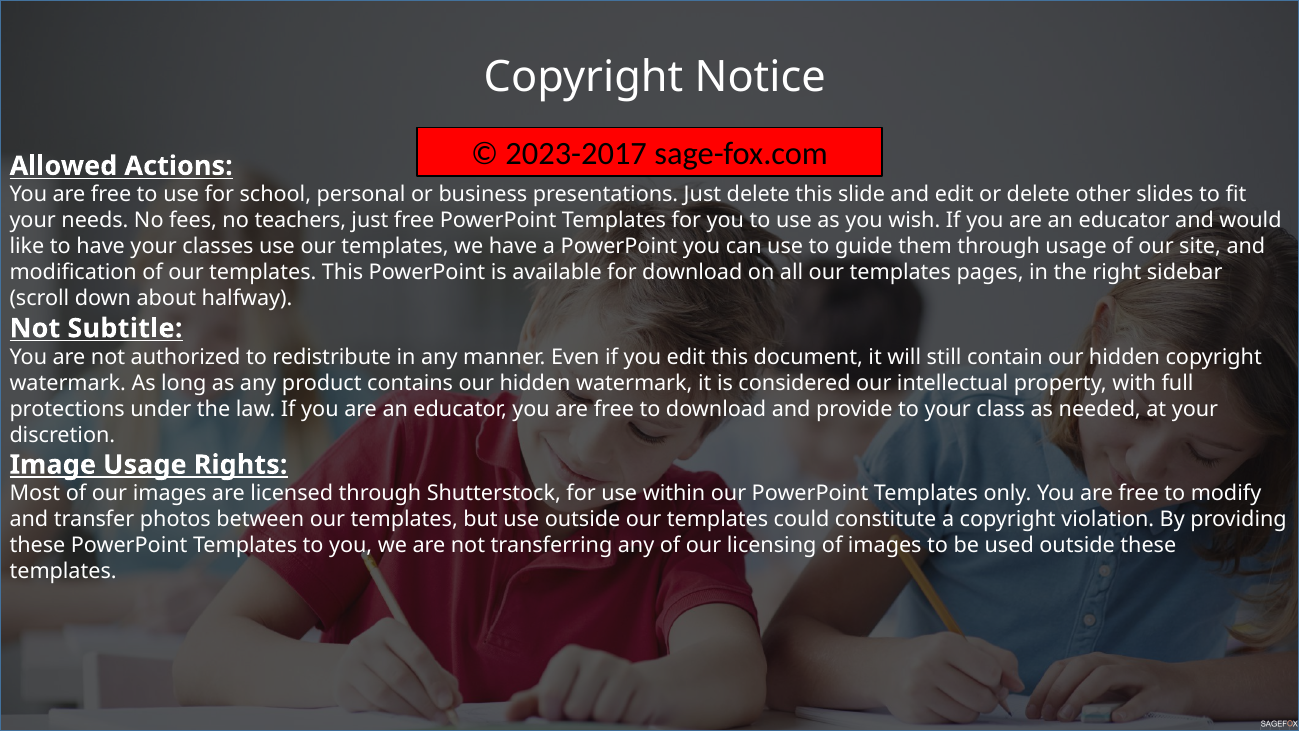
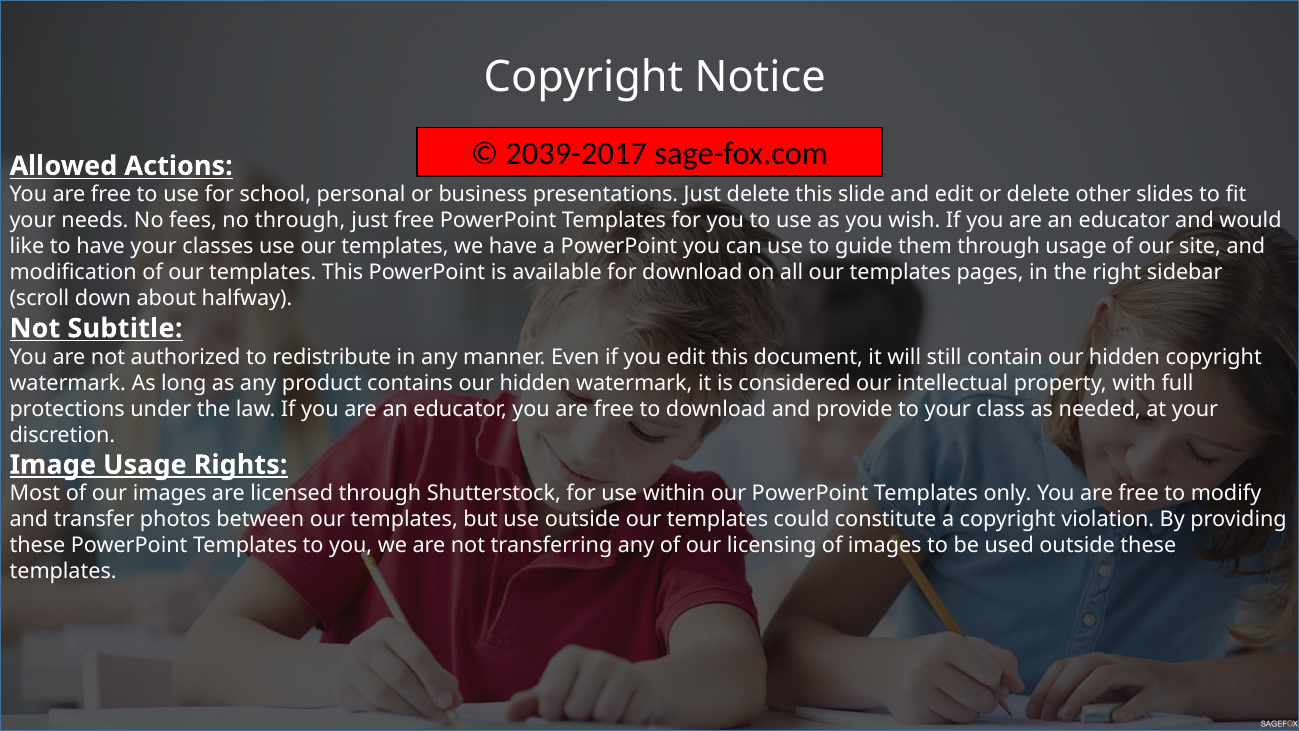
2023-2017: 2023-2017 -> 2039-2017 (576, 154)
no teachers: teachers -> through (300, 221)
